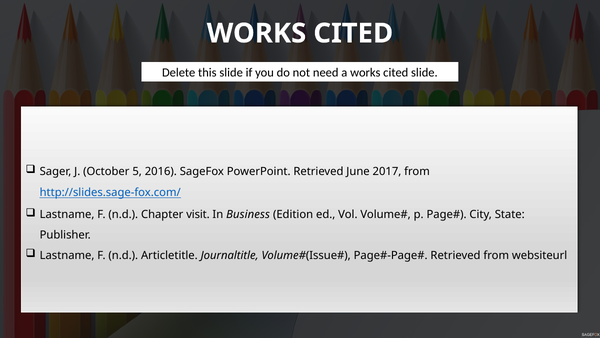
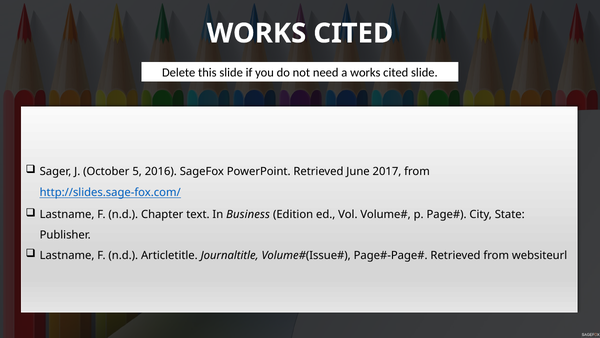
visit: visit -> text (198, 214)
